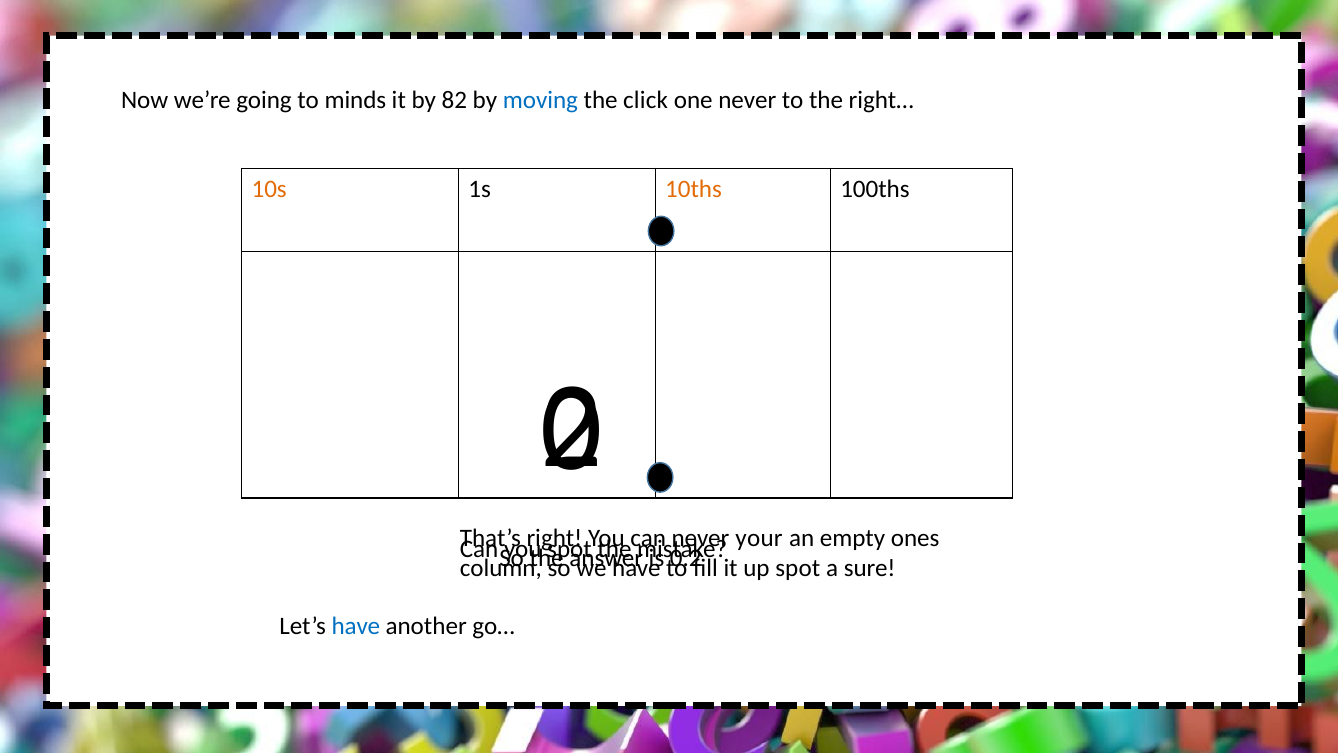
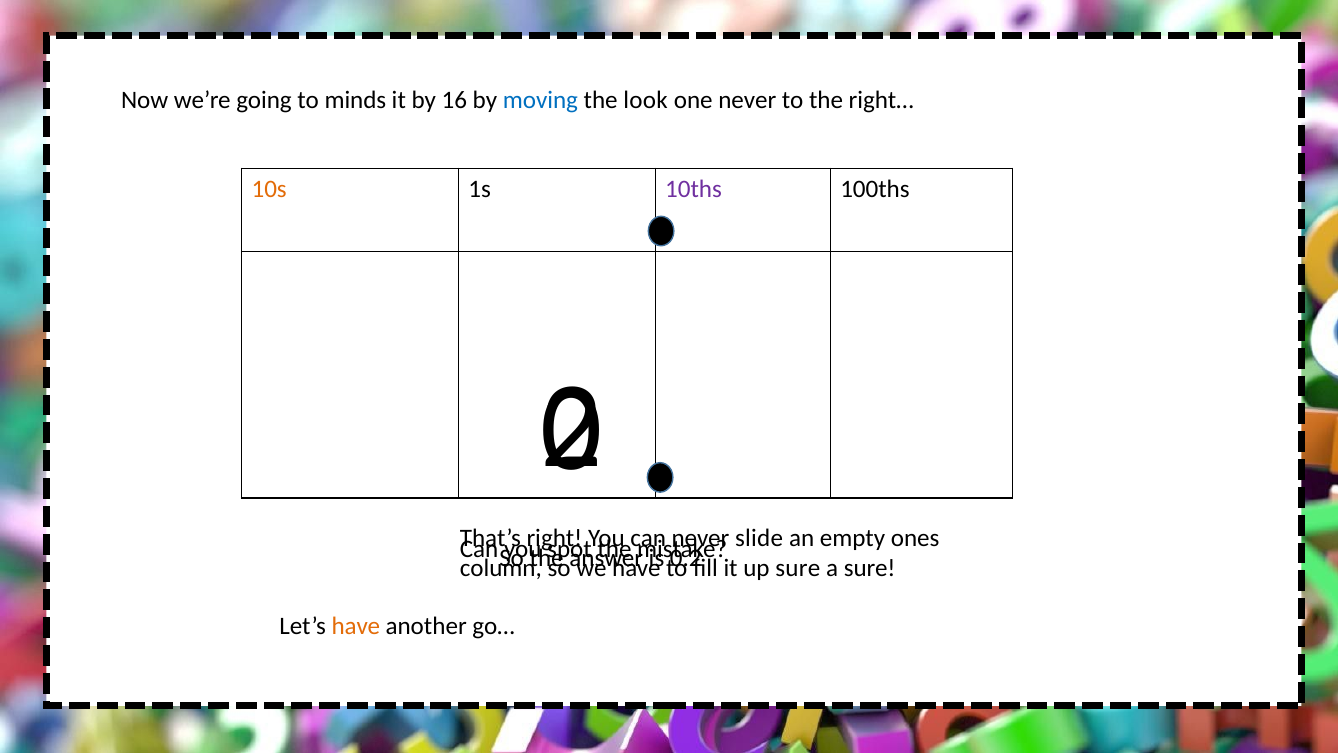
82: 82 -> 16 (454, 100)
click: click -> look (646, 100)
10ths colour: orange -> purple (694, 189)
your: your -> slide (759, 538)
up spot: spot -> sure (798, 568)
have colour: blue -> orange (356, 626)
